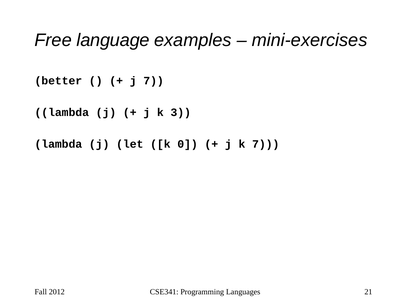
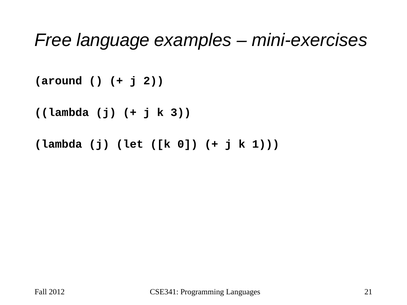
better: better -> around (58, 81)
j 7: 7 -> 2 (154, 81)
k 7: 7 -> 1 (266, 144)
